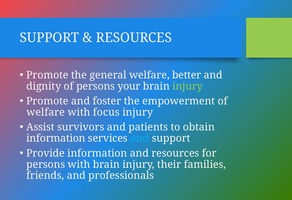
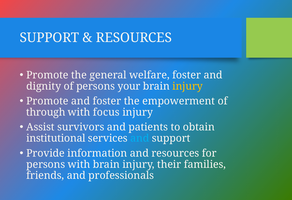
welfare better: better -> foster (187, 75)
injury colour: light green -> yellow (188, 86)
welfare: welfare -> through (46, 112)
information: information -> institutional (56, 138)
